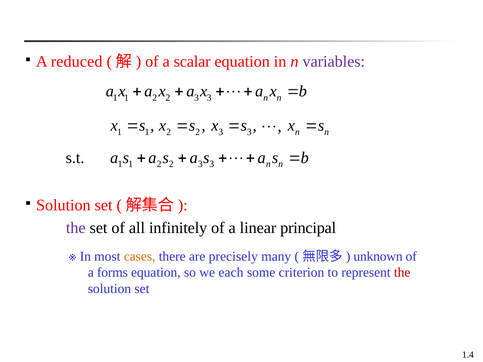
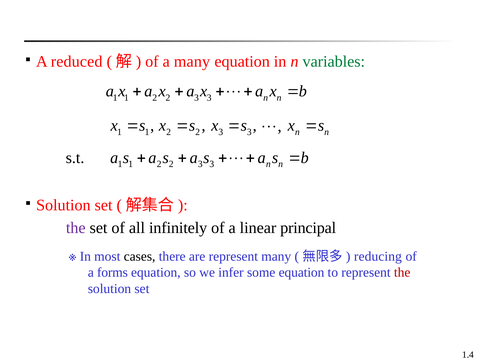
a scalar: scalar -> many (192, 61)
variables colour: purple -> green (334, 61)
cases colour: orange -> black (140, 257)
are precisely: precisely -> represent (233, 257)
unknown: unknown -> reducing (378, 257)
each: each -> infer (231, 273)
some criterion: criterion -> equation (302, 273)
